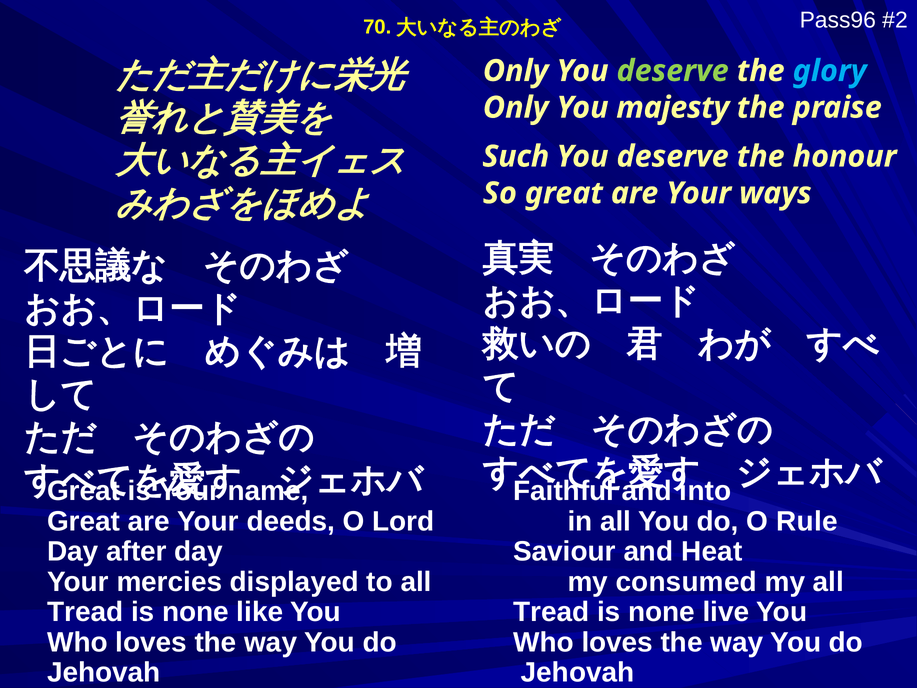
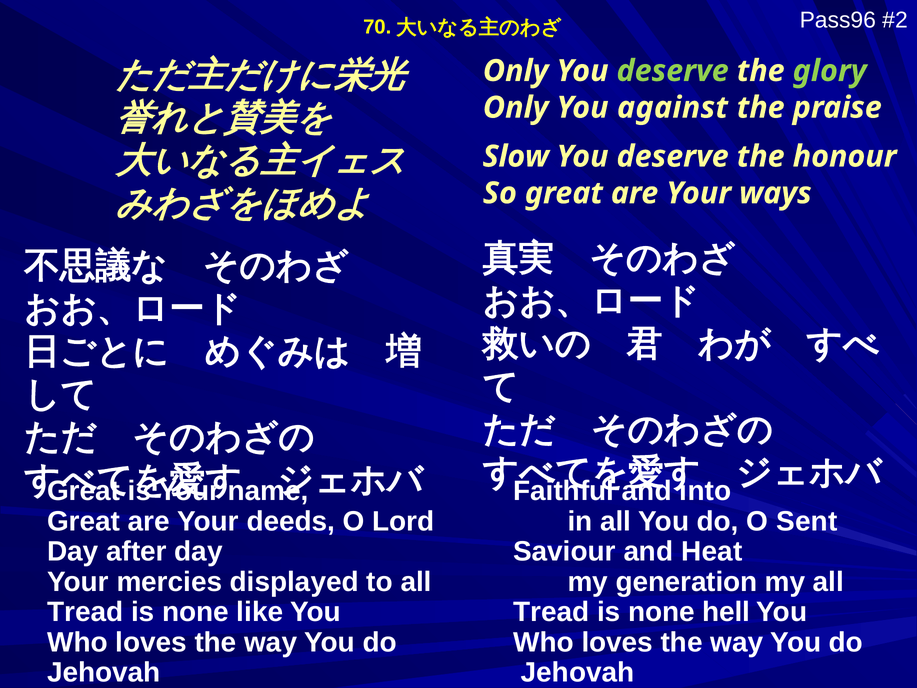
glory colour: light blue -> light green (830, 71)
majesty: majesty -> against (672, 108)
Such: Such -> Slow (516, 156)
Rule: Rule -> Sent (807, 521)
consumed: consumed -> generation (686, 582)
live: live -> hell (726, 612)
